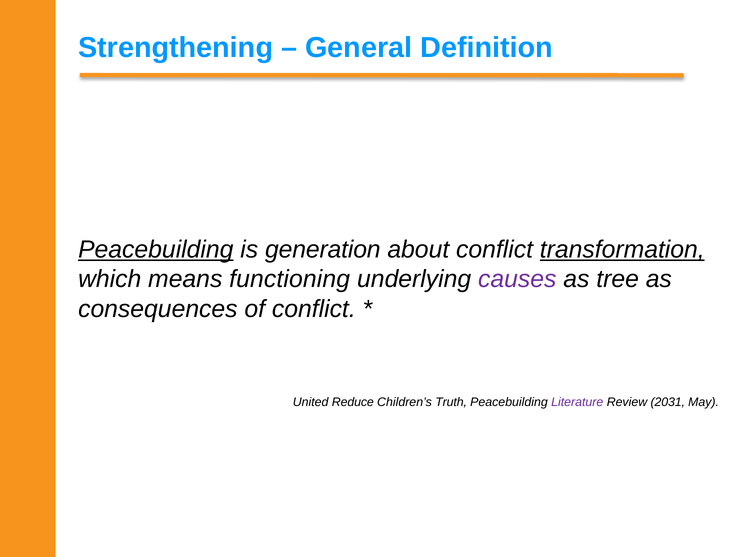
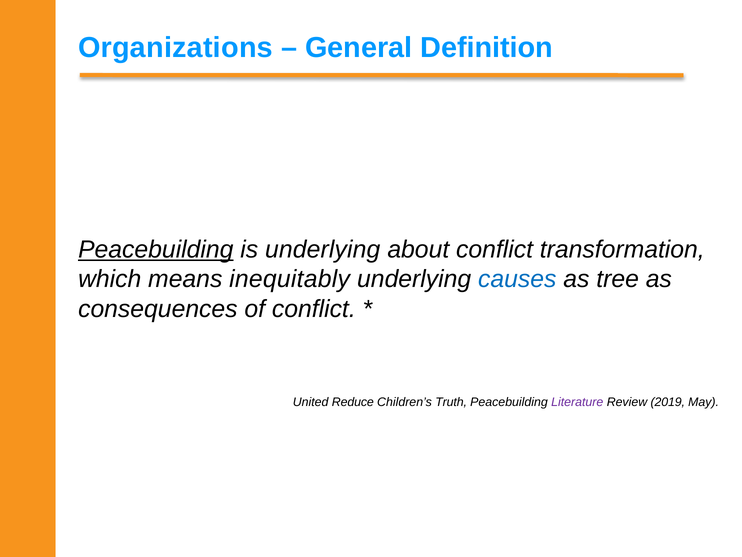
Strengthening: Strengthening -> Organizations (175, 48)
is generation: generation -> underlying (323, 249)
transformation underline: present -> none (622, 249)
functioning: functioning -> inequitably (290, 279)
causes colour: purple -> blue (517, 279)
2031: 2031 -> 2019 (668, 402)
